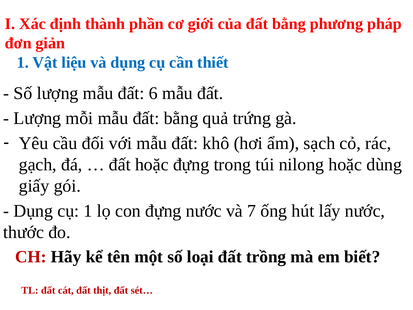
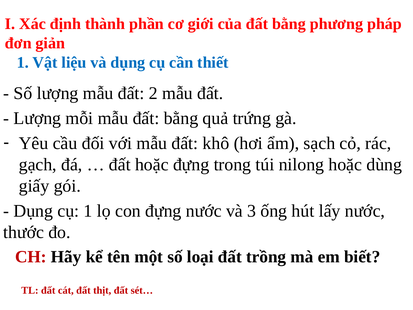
6: 6 -> 2 (153, 93)
7: 7 -> 3 (252, 211)
